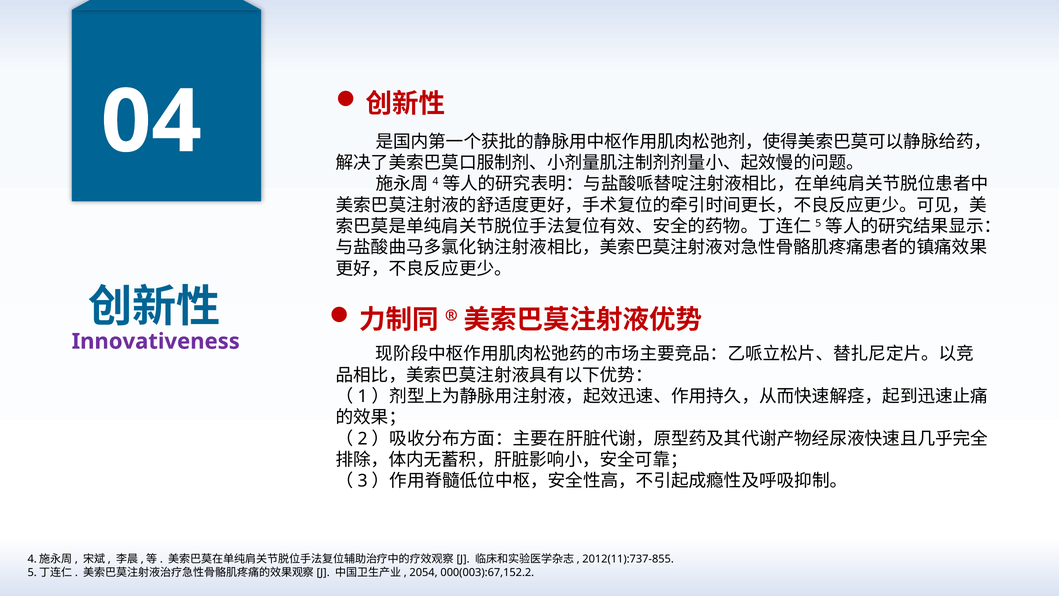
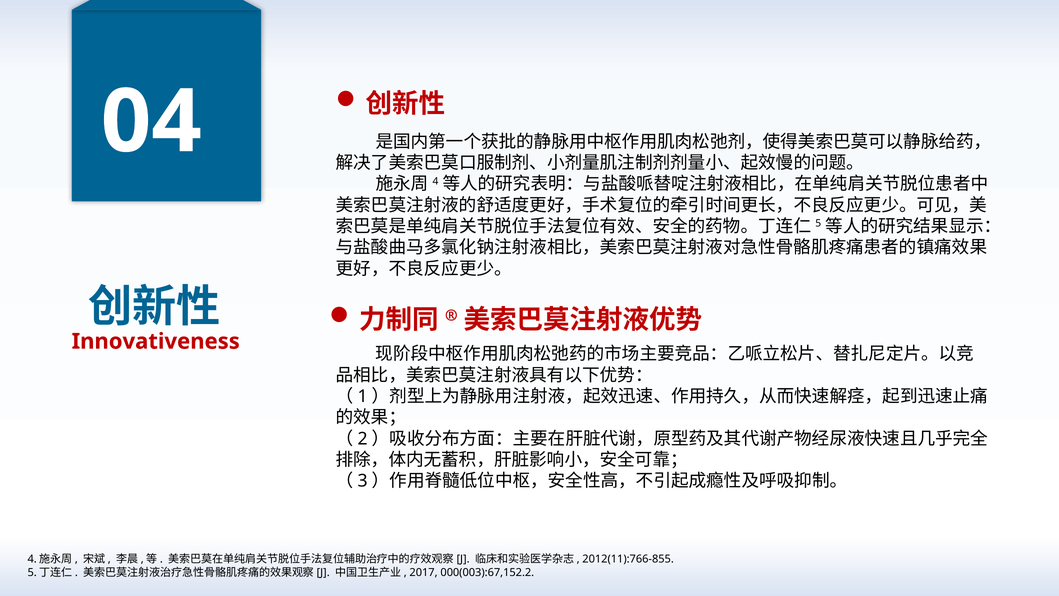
Innovativeness colour: purple -> red (156, 341)
2012(11):737-855: 2012(11):737-855 -> 2012(11):766-855 (628, 559)
2054: 2054 -> 2017 (424, 572)
